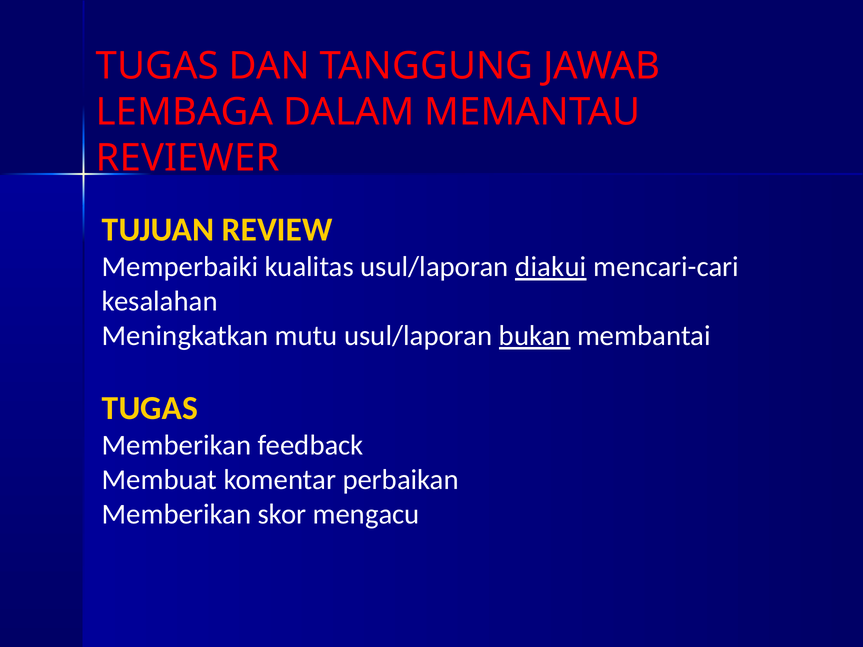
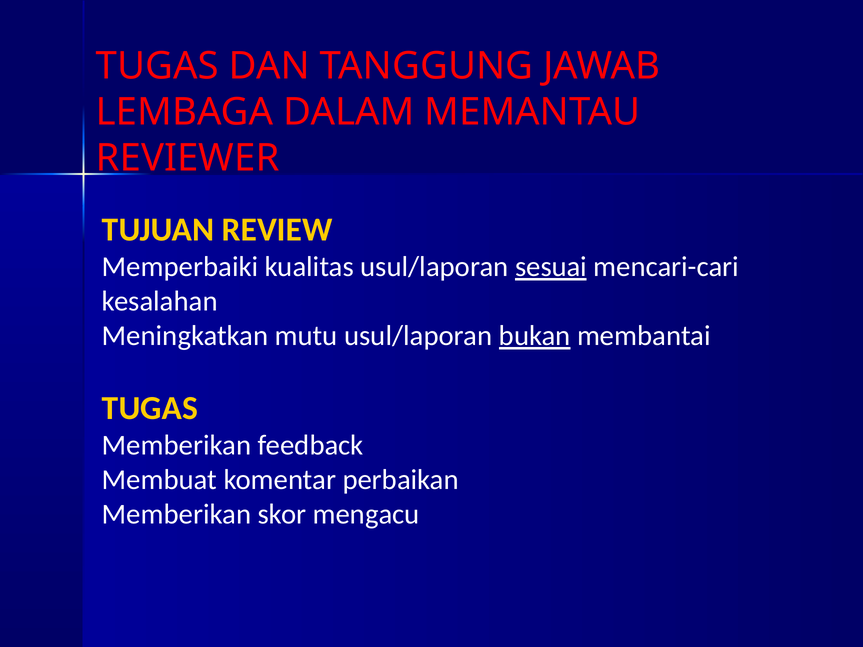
diakui: diakui -> sesuai (551, 267)
